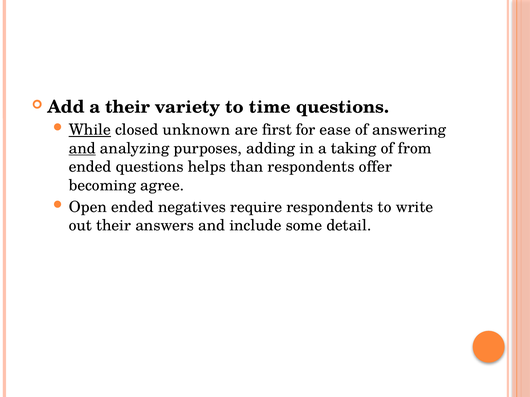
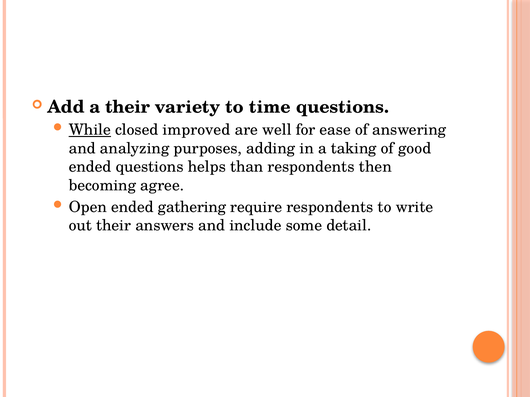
unknown: unknown -> improved (196, 130)
first: first -> well (277, 130)
and underline: present -> none (82, 149)
from: from -> good (415, 149)
offer: offer -> then (375, 167)
negatives: negatives -> gathering (192, 207)
